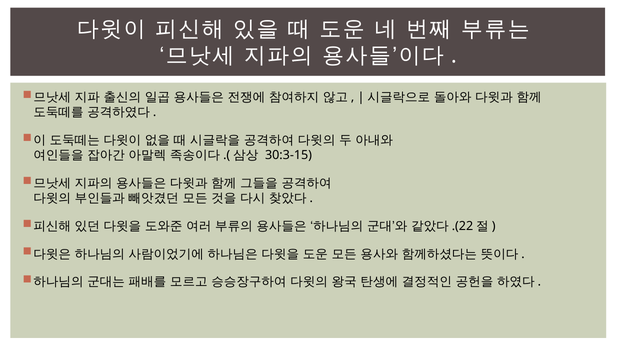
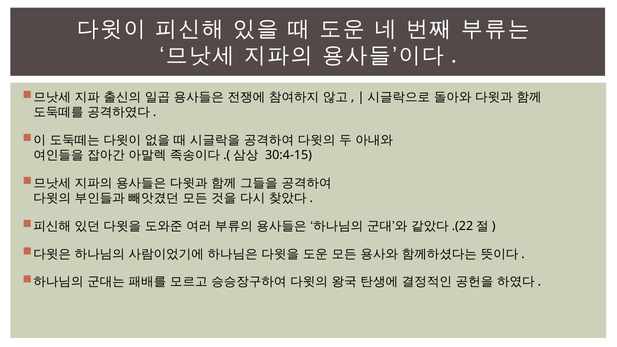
30:3-15: 30:3-15 -> 30:4-15 (289, 155)
